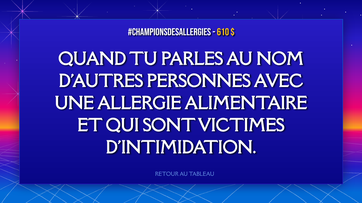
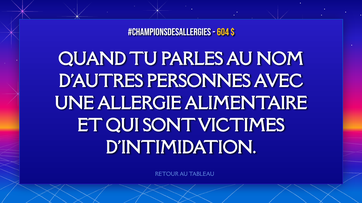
610: 610 -> 604 (223, 32)
